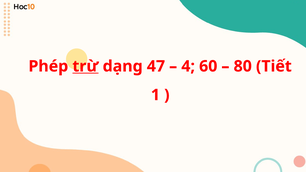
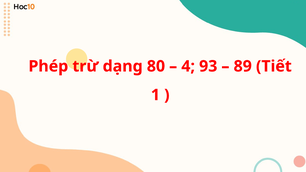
trừ underline: present -> none (85, 66)
47: 47 -> 80 (156, 66)
60: 60 -> 93 (208, 66)
80: 80 -> 89 (243, 66)
